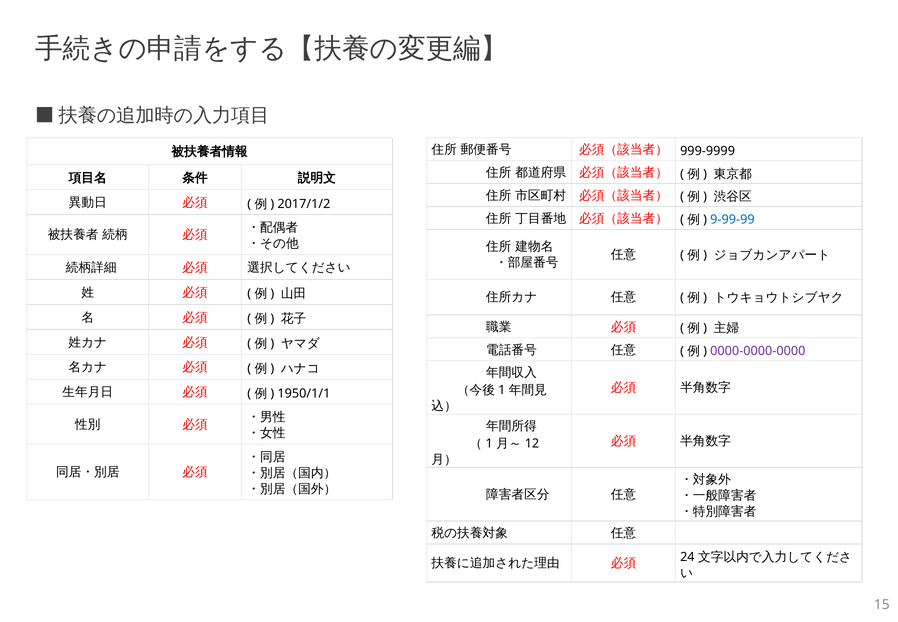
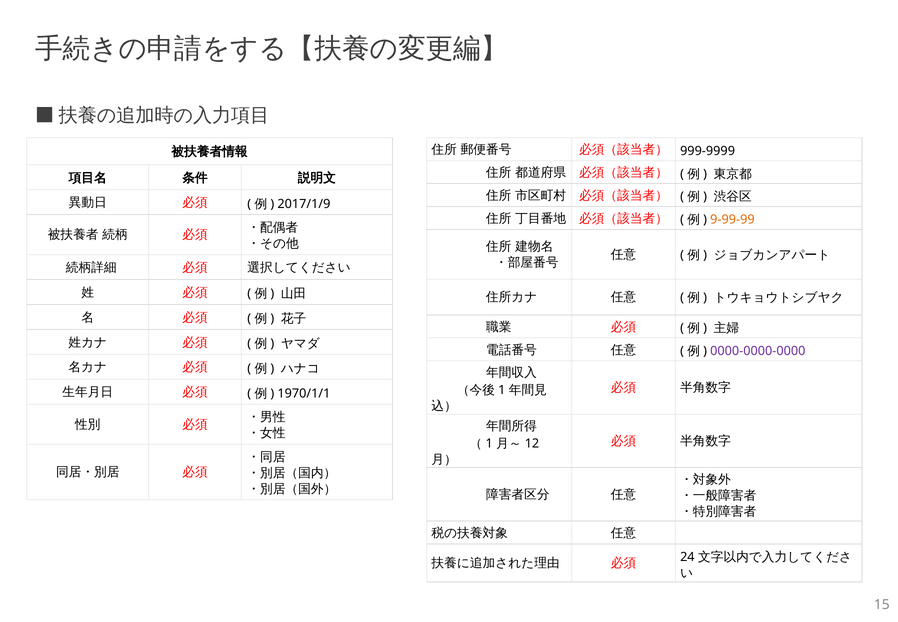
2017/1/2: 2017/1/2 -> 2017/1/9 (304, 204)
9-99-99 colour: blue -> orange (732, 220)
1950/1/1: 1950/1/1 -> 1970/1/1 (304, 393)
